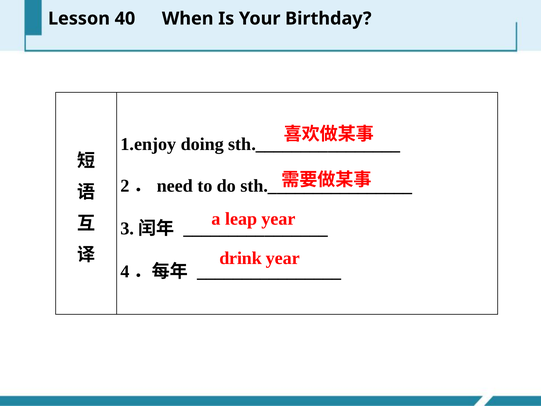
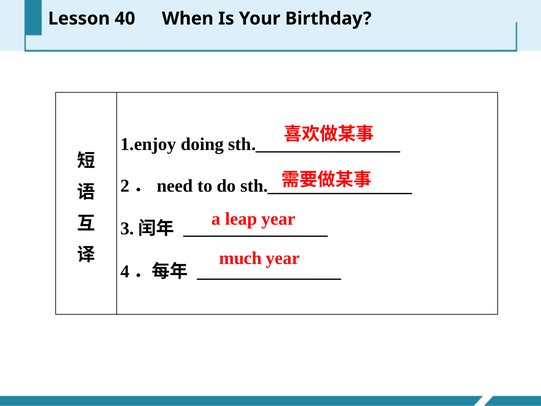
drink: drink -> much (241, 258)
